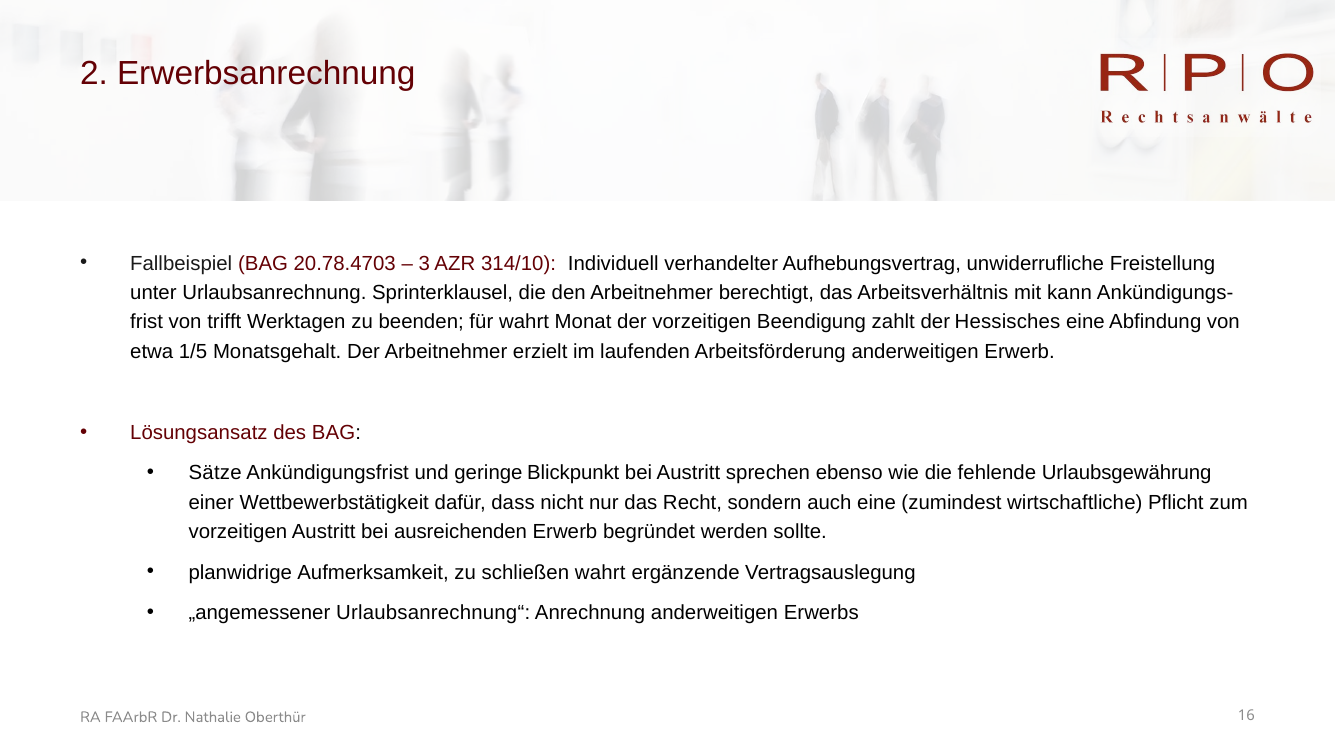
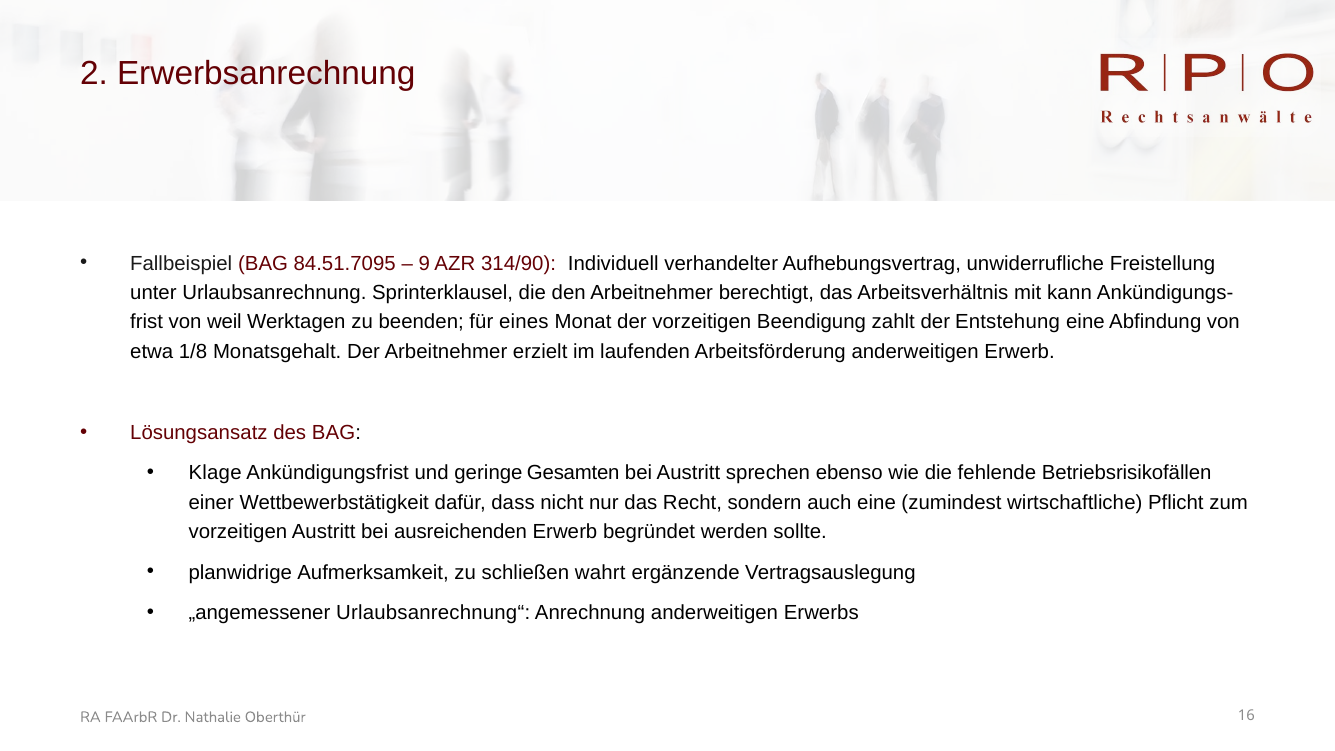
20.78.4703: 20.78.4703 -> 84.51.7095 (345, 263)
3: 3 -> 9 (424, 263)
314/10: 314/10 -> 314/90 (519, 263)
trifft: trifft -> weil (224, 322)
für wahrt: wahrt -> eines (524, 322)
Hessisches: Hessisches -> Entstehung (1007, 322)
1/5: 1/5 -> 1/8 (193, 352)
Sätze: Sätze -> Klage (215, 473)
Blickpunkt: Blickpunkt -> Gesamten (573, 473)
Urlaubsgewährung: Urlaubsgewährung -> Betriebsrisikofällen (1127, 473)
